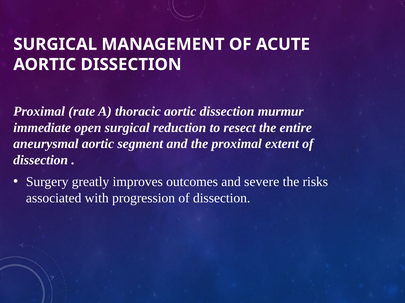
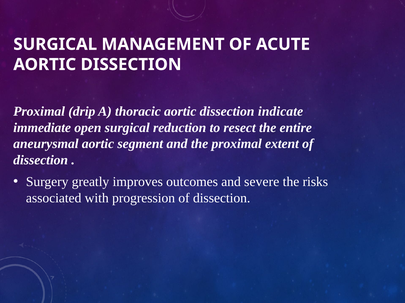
rate: rate -> drip (82, 112)
murmur: murmur -> indicate (281, 112)
